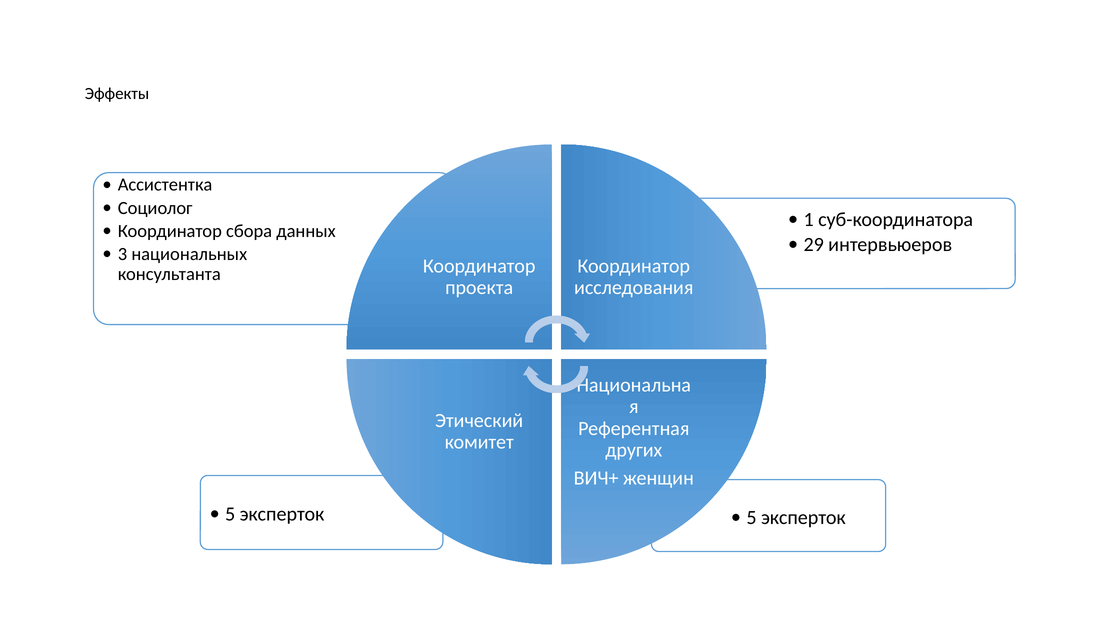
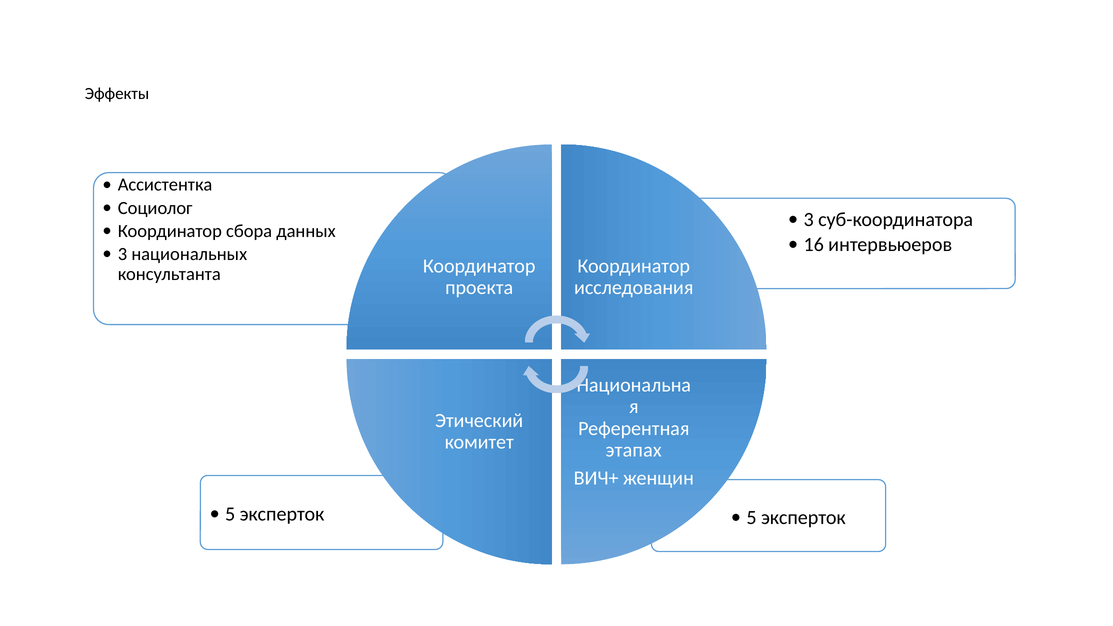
1: 1 -> 3 (809, 220)
29: 29 -> 16 (814, 244)
других: других -> этапах (634, 450)
